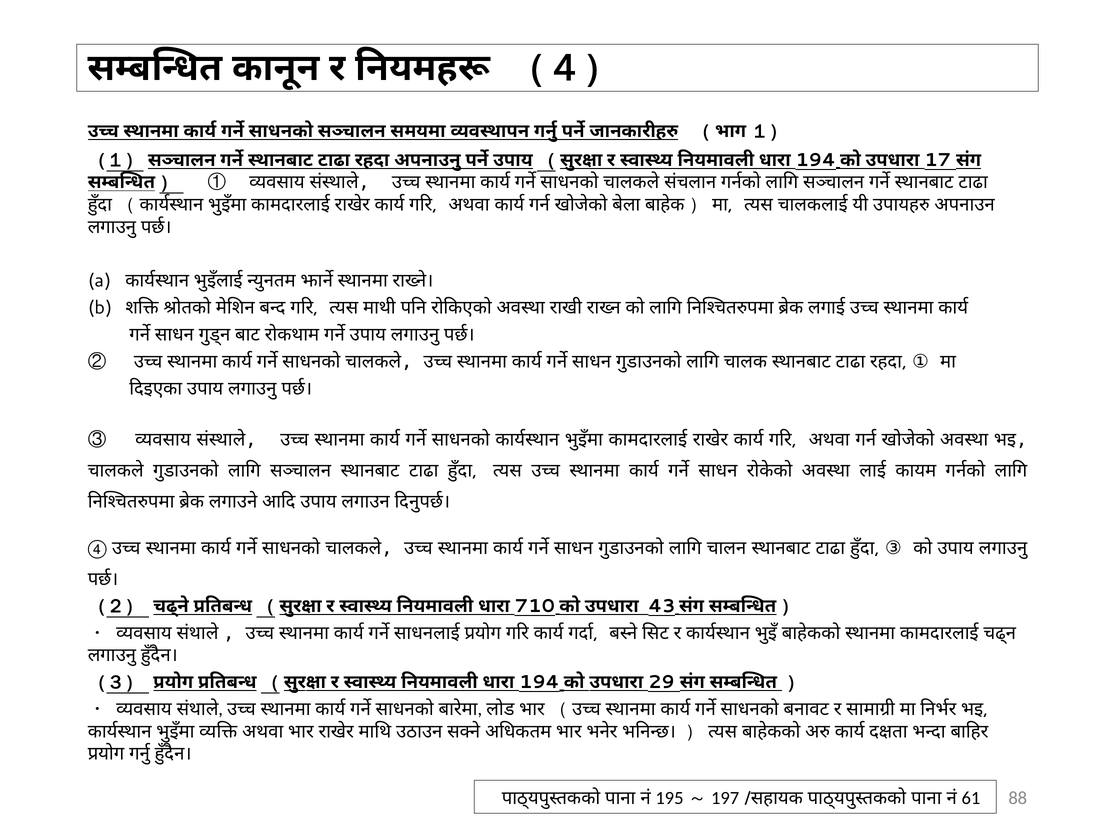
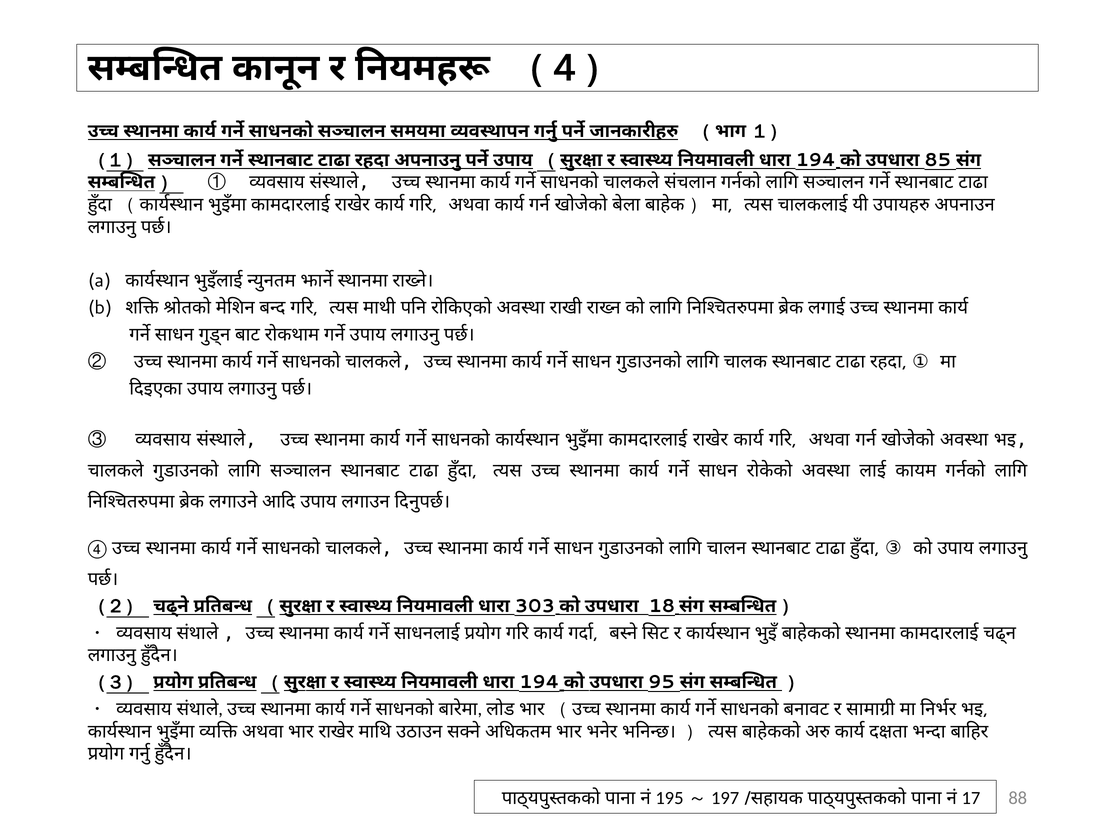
17: 17 -> 85 (938, 160)
710: 710 -> 303 (535, 606)
43: 43 -> 18 (662, 606)
29: 29 -> 95 (661, 682)
61: 61 -> 17 (971, 798)
